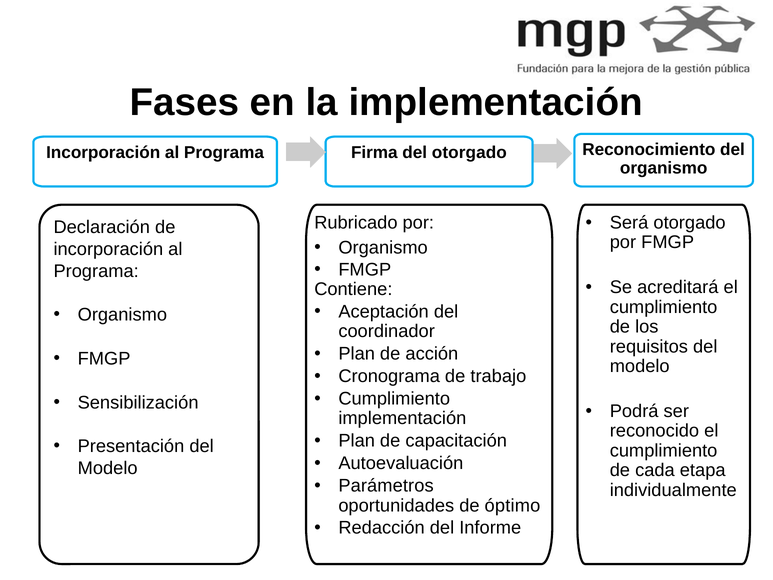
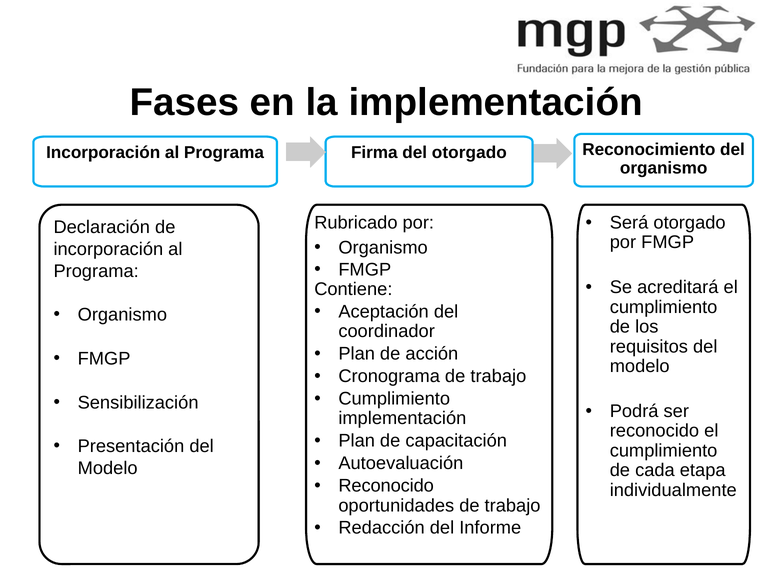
Parámetros: Parámetros -> Reconocido (386, 486)
oportunidades de óptimo: óptimo -> trabajo (513, 505)
